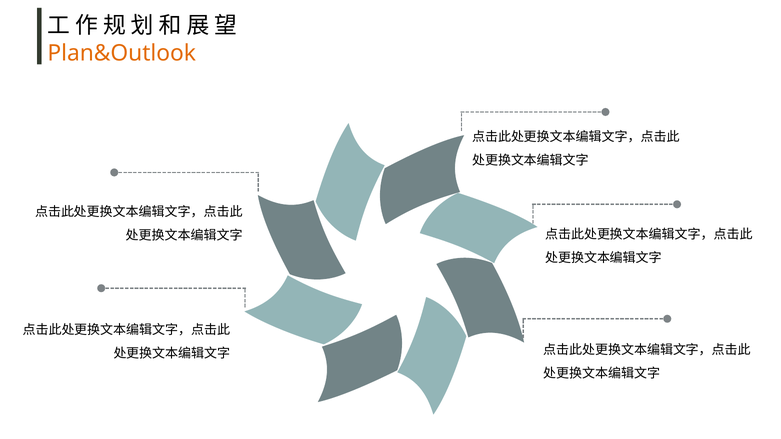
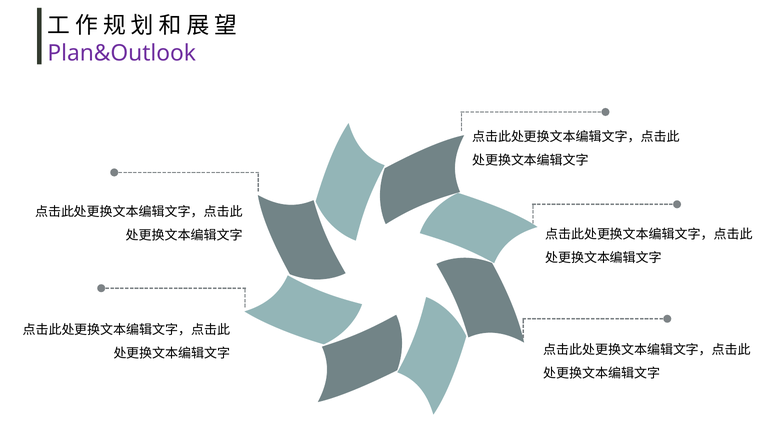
Plan&Outlook colour: orange -> purple (122, 53)
